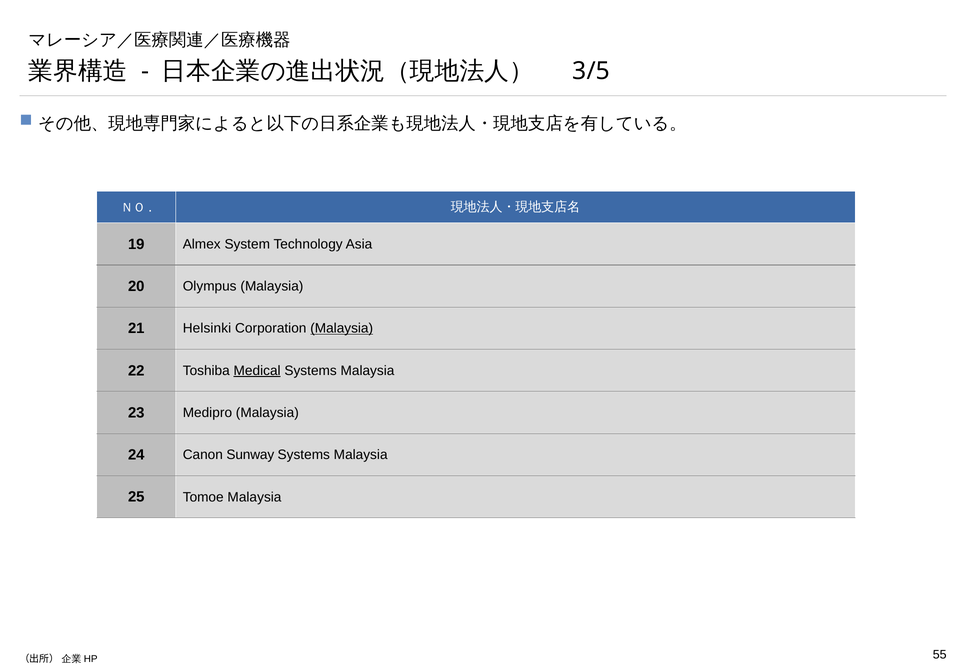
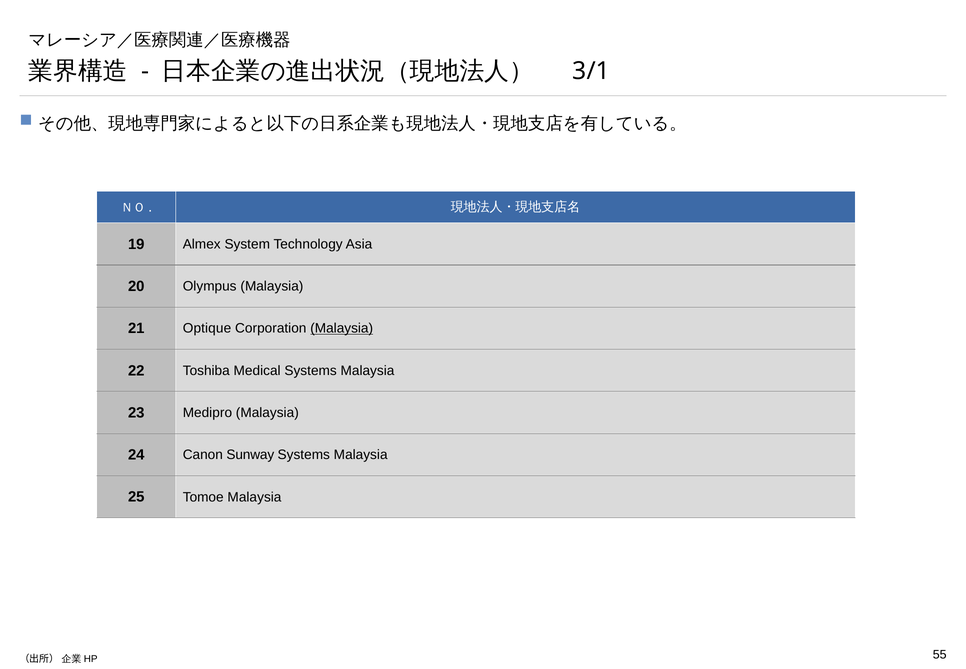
3/5: 3/5 -> 3/1 (591, 71)
Helsinki: Helsinki -> Optique (207, 328)
Medical underline: present -> none (257, 370)
